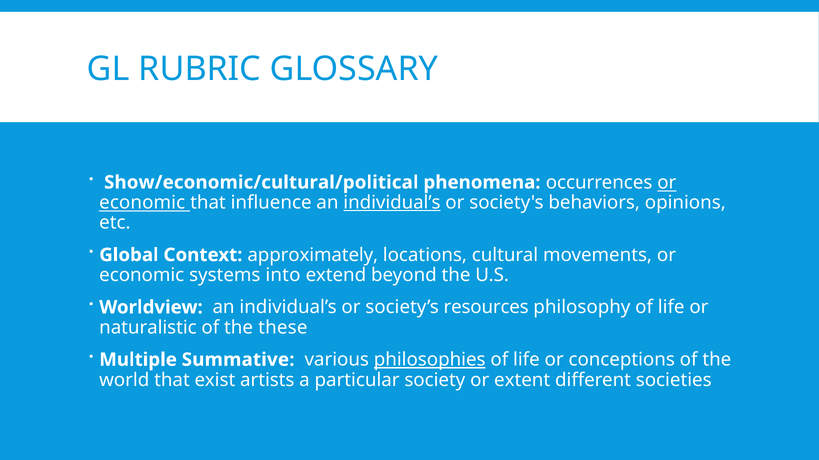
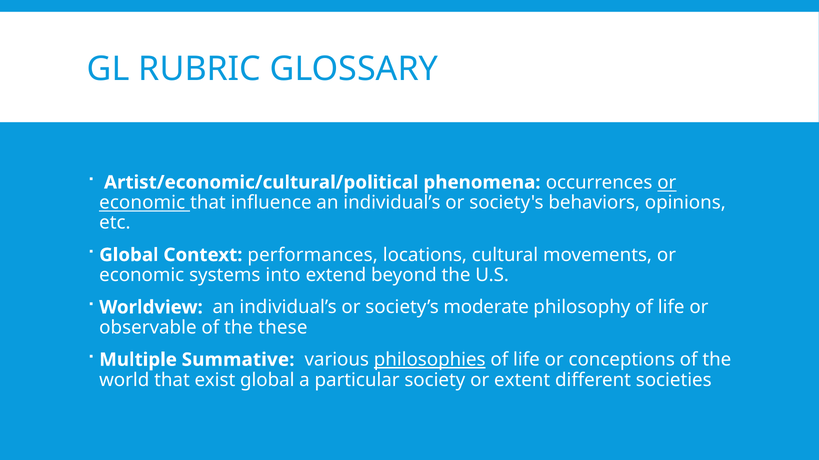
Show/economic/cultural/political: Show/economic/cultural/political -> Artist/economic/cultural/political (261, 183)
individual’s underline: present -> none (392, 203)
approximately: approximately -> performances (313, 255)
resources: resources -> moderate (486, 308)
naturalistic: naturalistic -> observable (148, 328)
exist artists: artists -> global (267, 380)
